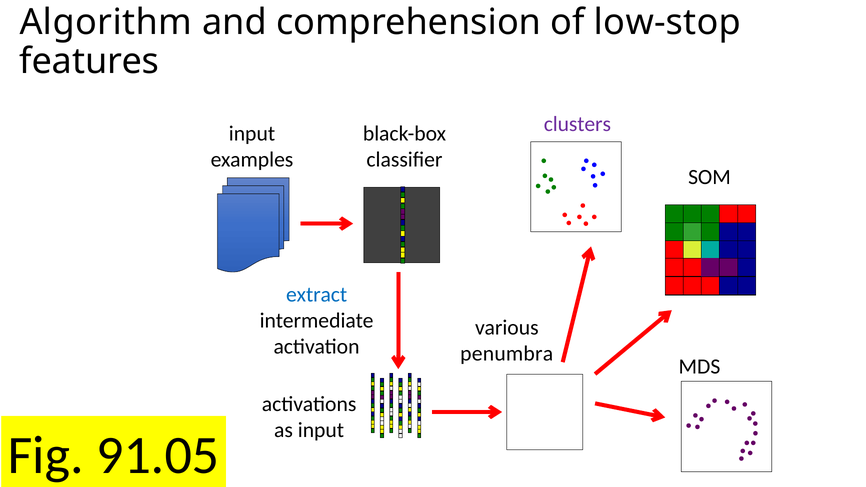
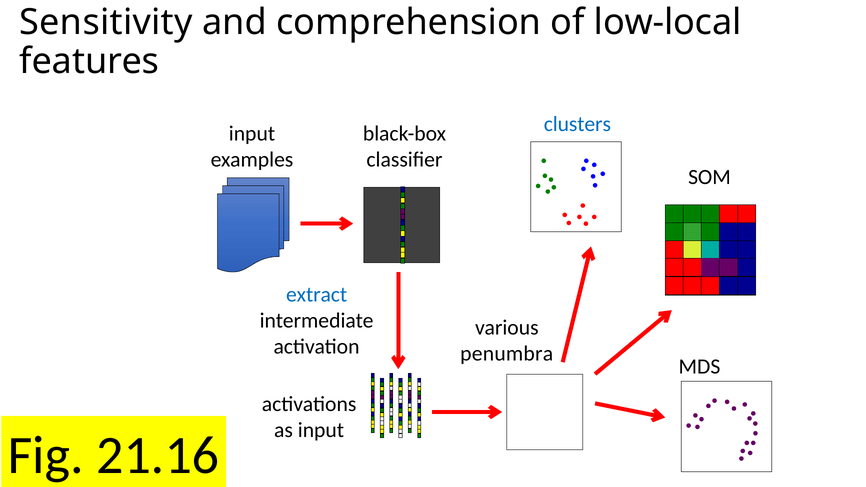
Algorithm: Algorithm -> Sensitivity (106, 22)
low-stop: low-stop -> low-local (668, 22)
clusters colour: purple -> blue (577, 124)
91.05: 91.05 -> 21.16 (158, 455)
